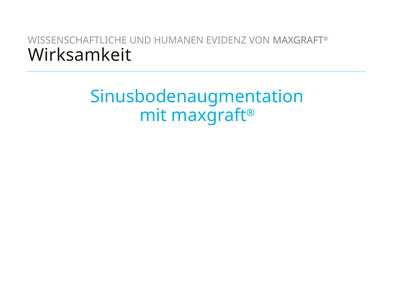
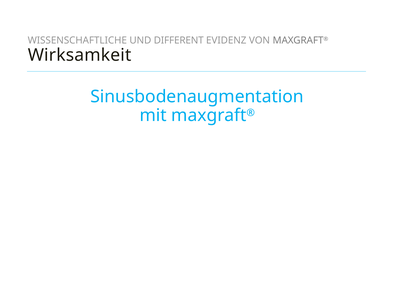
HUMANEN: HUMANEN -> DIFFERENT (179, 40)
